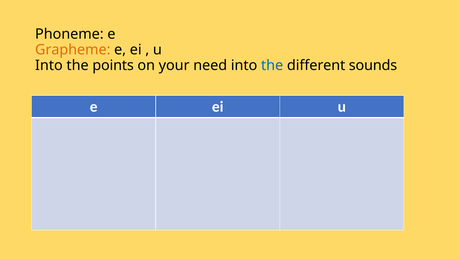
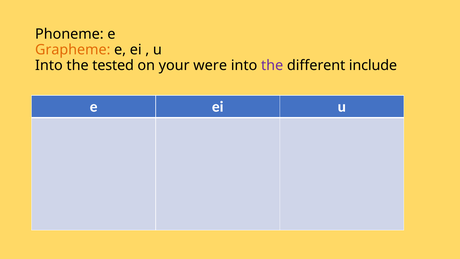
points: points -> tested (113, 65)
need: need -> were (210, 65)
the colour: blue -> purple (272, 65)
sounds: sounds -> include (373, 65)
